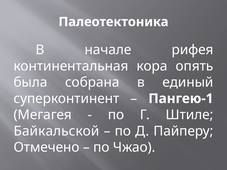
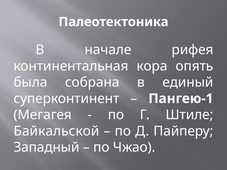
Отмечено: Отмечено -> Западный (47, 148)
